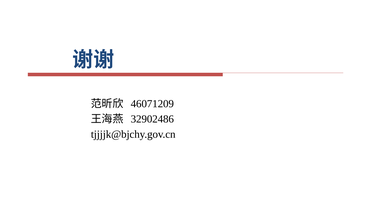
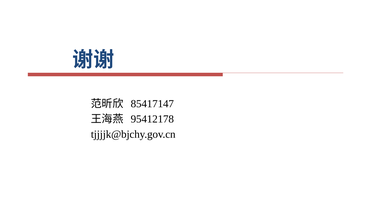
46071209: 46071209 -> 85417147 (152, 104)
32902486: 32902486 -> 95412178 (152, 119)
